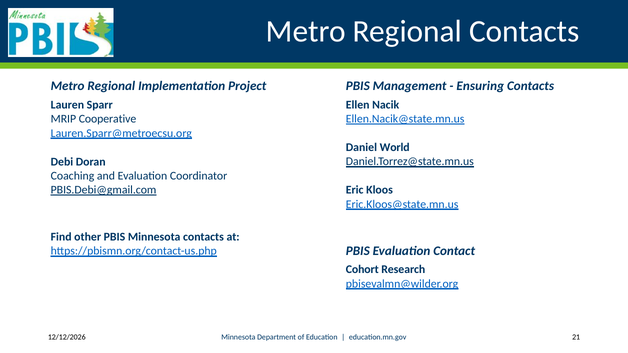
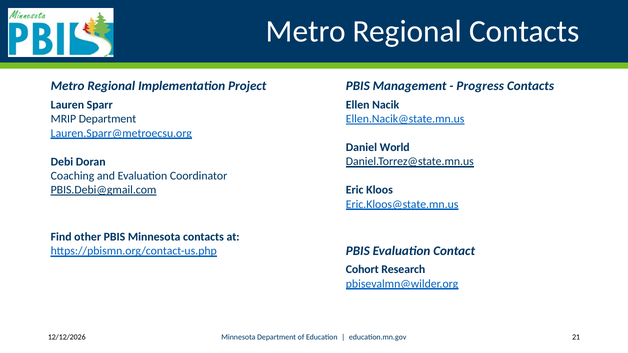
Ensuring: Ensuring -> Progress (480, 86)
MRIP Cooperative: Cooperative -> Department (108, 119)
